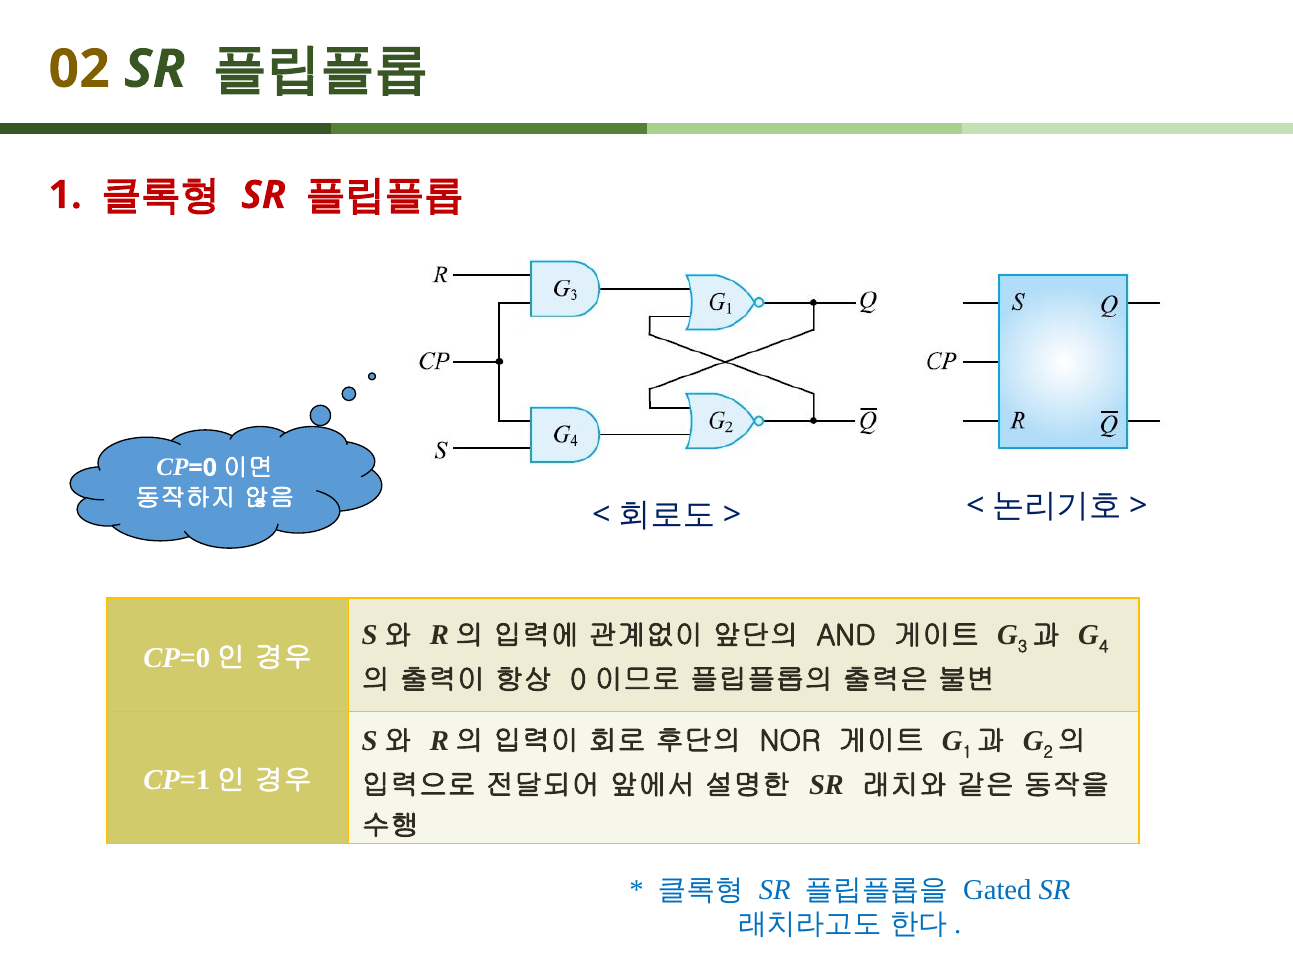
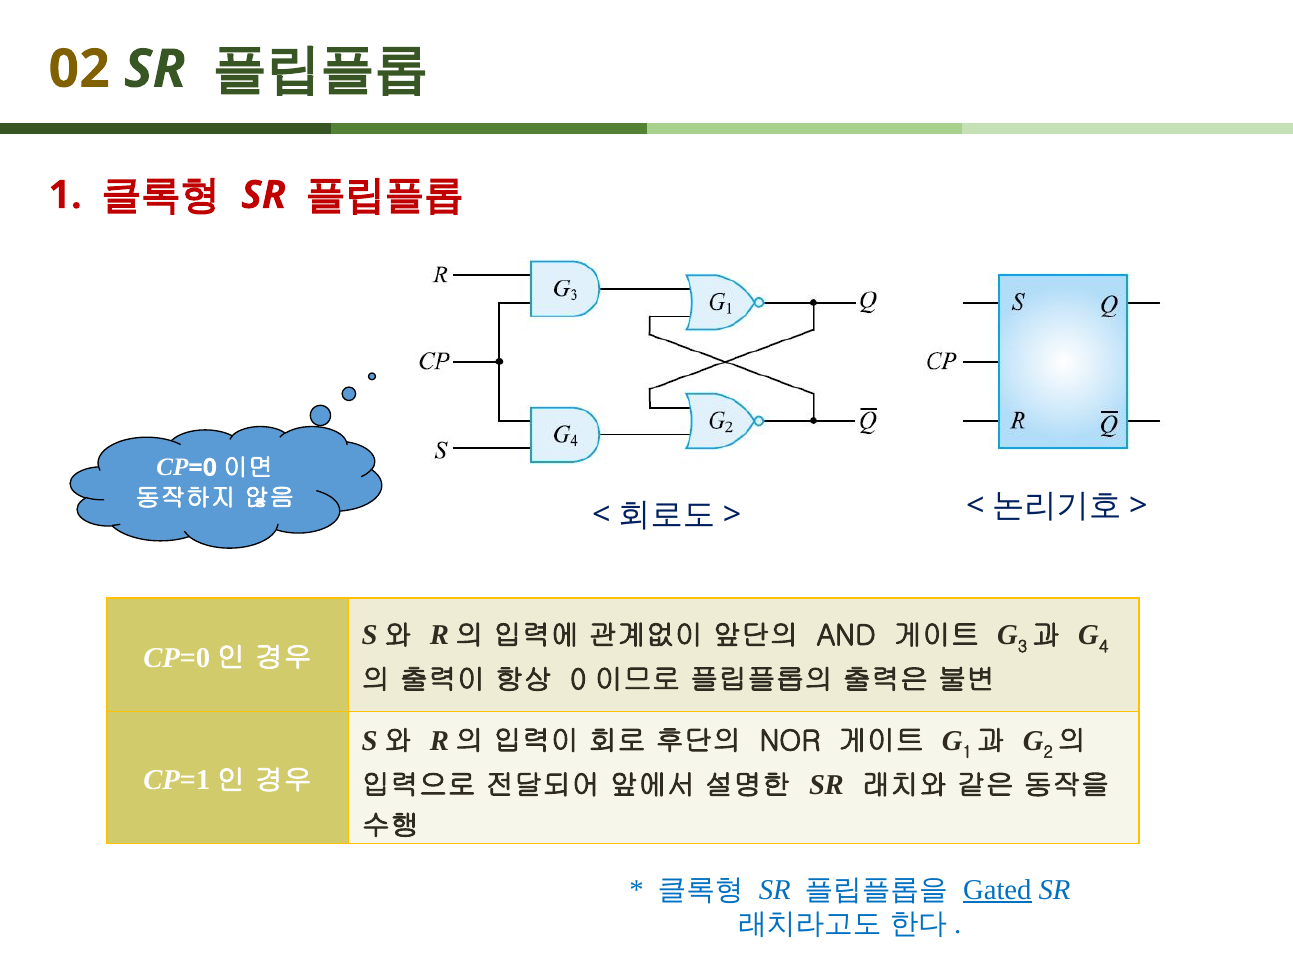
Gated underline: none -> present (997, 890)
